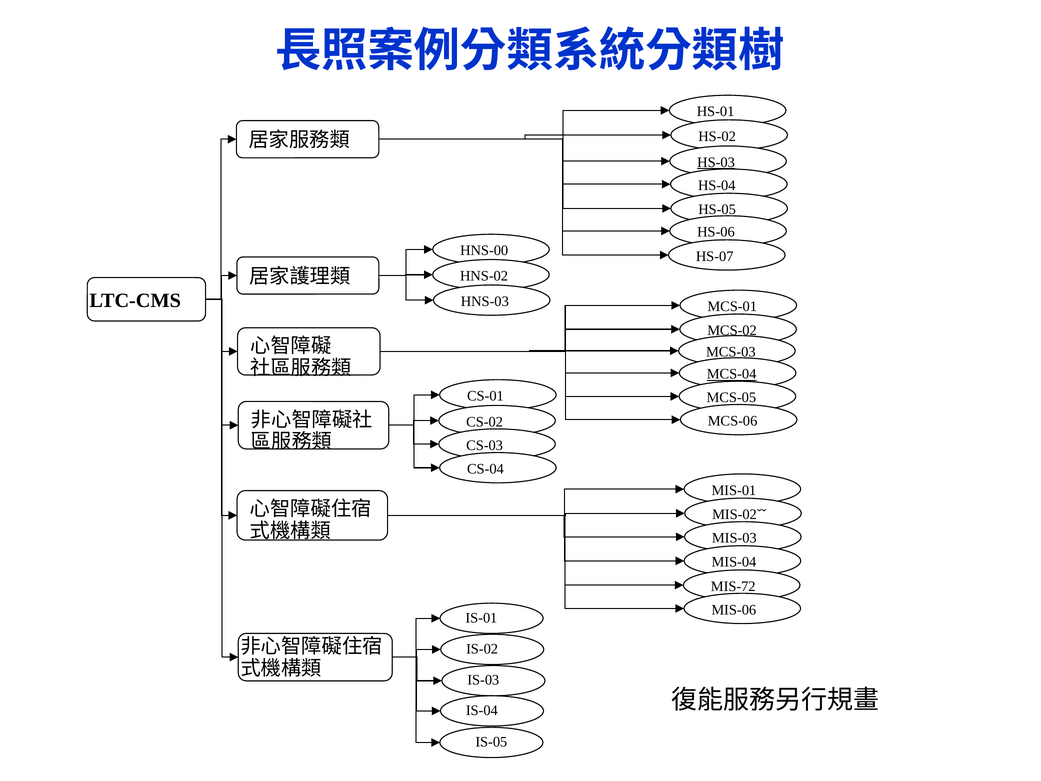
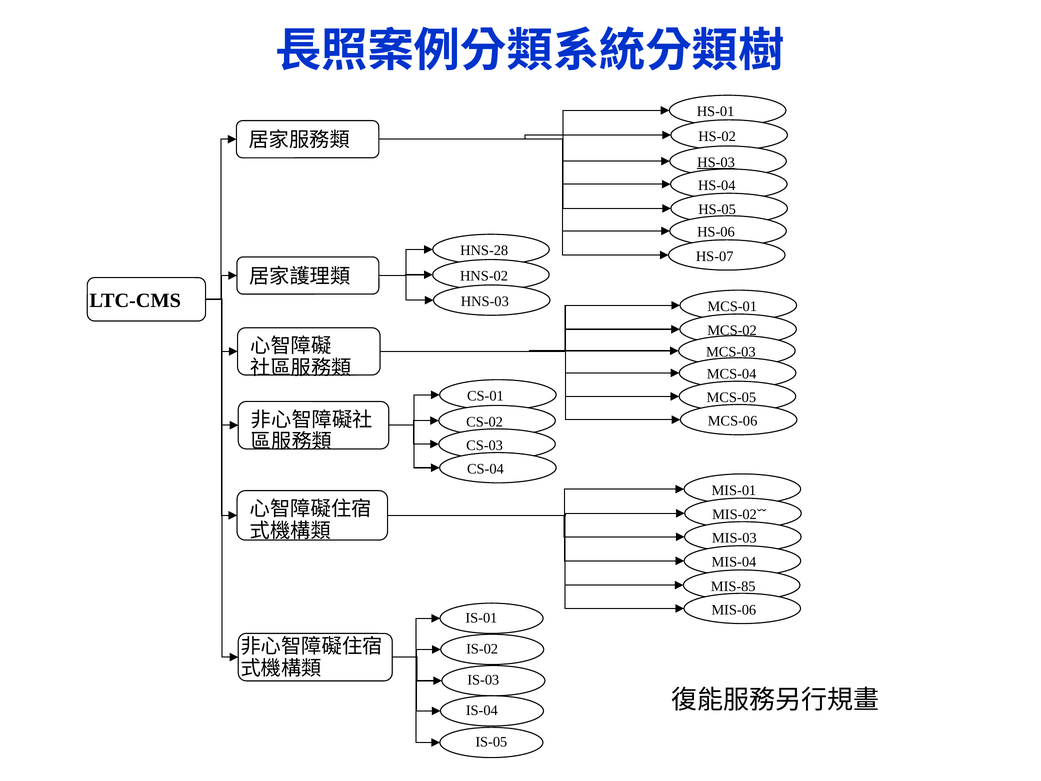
HNS-00: HNS-00 -> HNS-28 (484, 251)
MCS-04 underline: present -> none (732, 374)
MIS-72: MIS-72 -> MIS-85 (733, 586)
